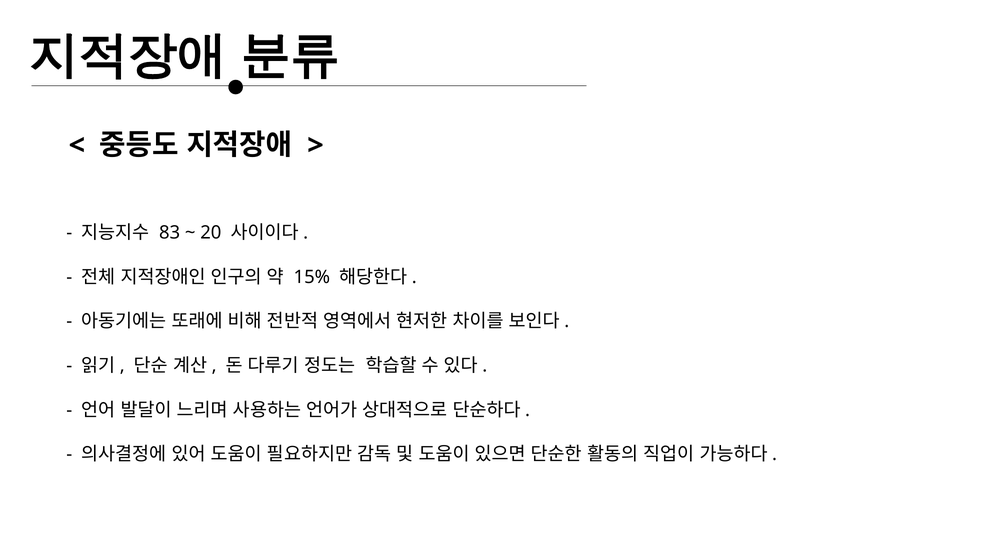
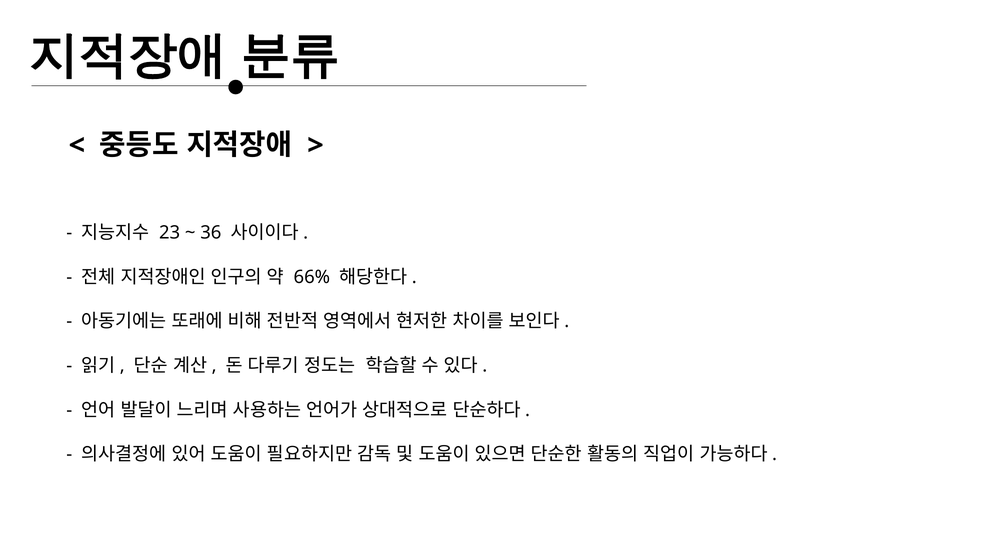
83: 83 -> 23 (170, 233)
20: 20 -> 36 (211, 233)
15%: 15% -> 66% (312, 277)
